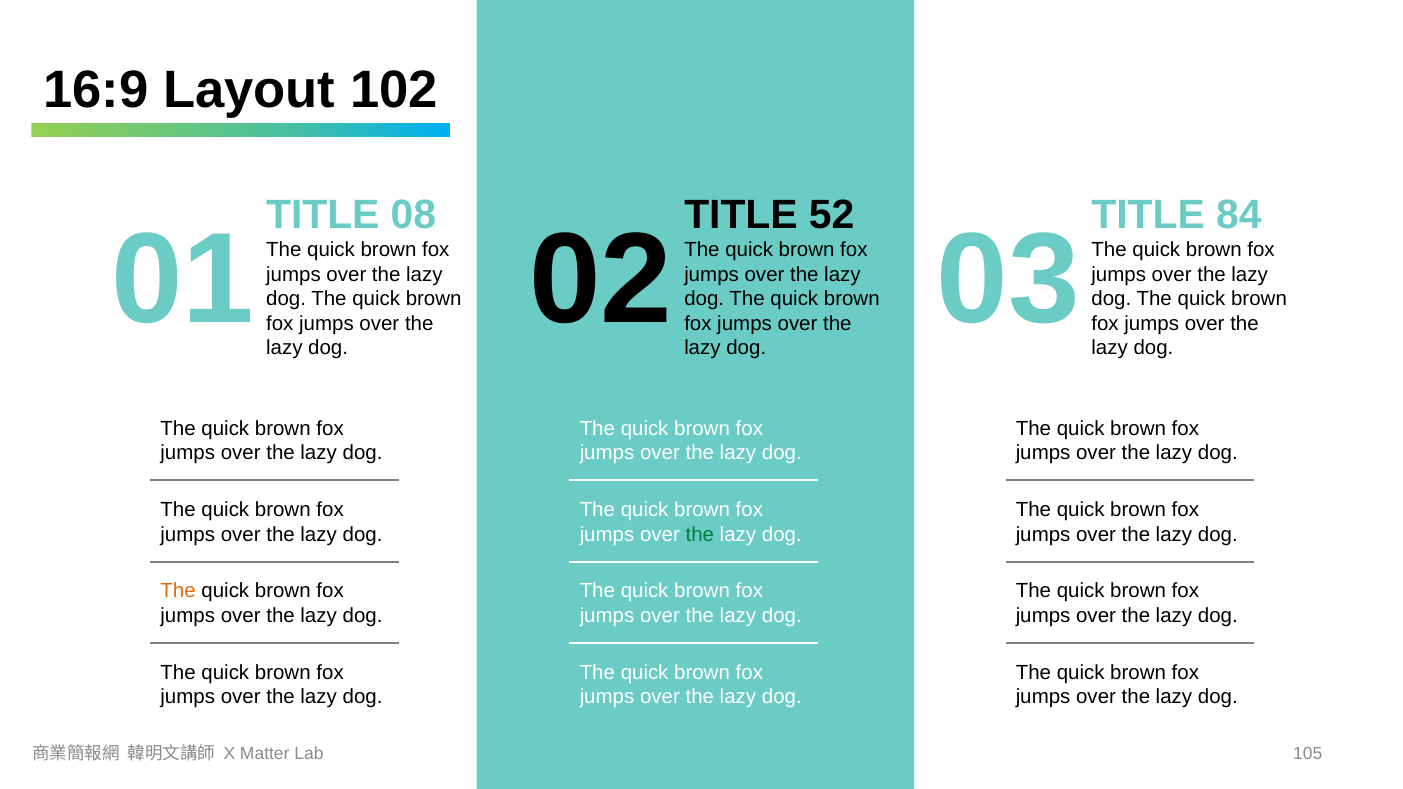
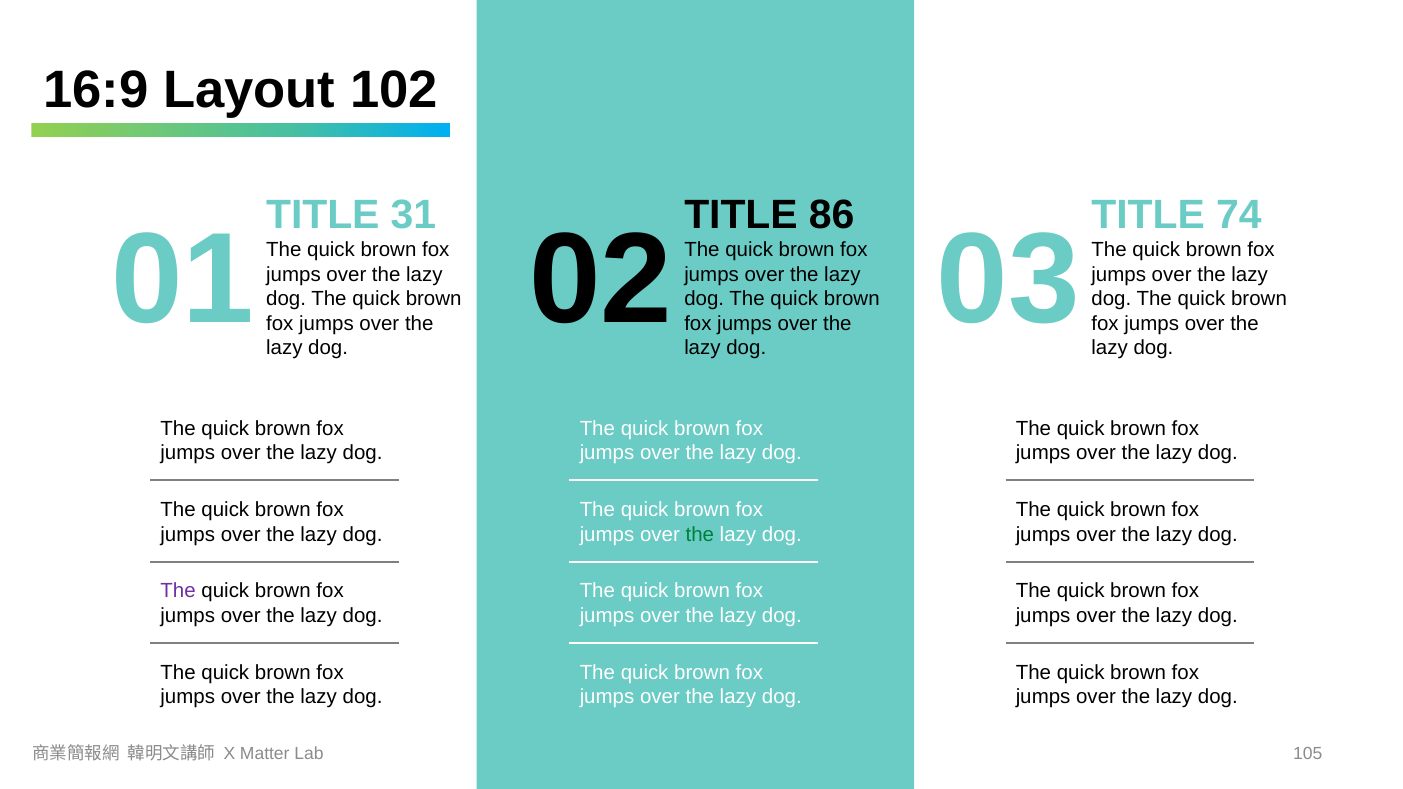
08: 08 -> 31 (413, 215)
52: 52 -> 86 (832, 215)
84: 84 -> 74 (1239, 215)
The colour: orange -> purple (178, 591)
